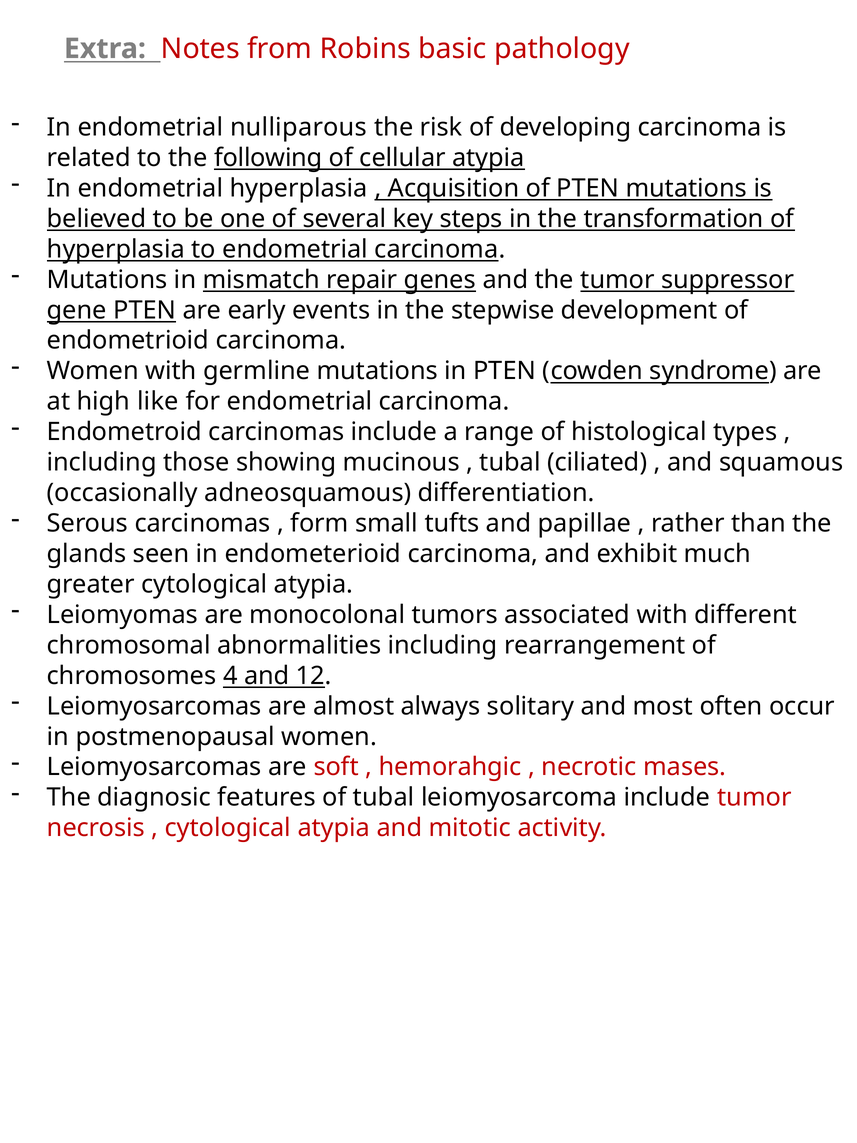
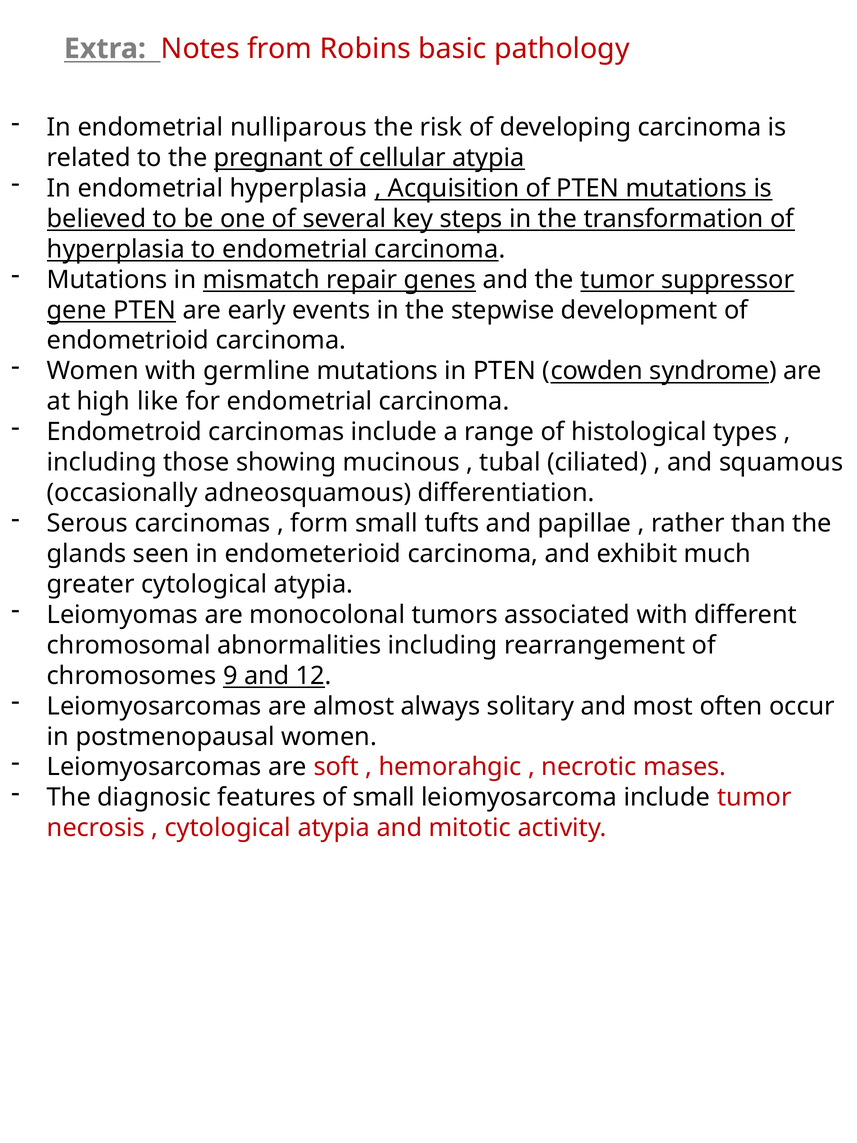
following: following -> pregnant (268, 158)
4: 4 -> 9 (230, 676)
of tubal: tubal -> small (384, 797)
